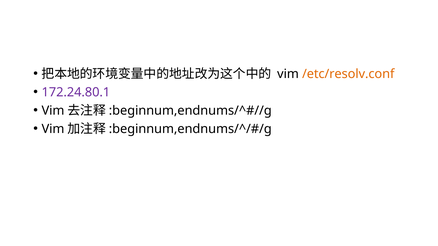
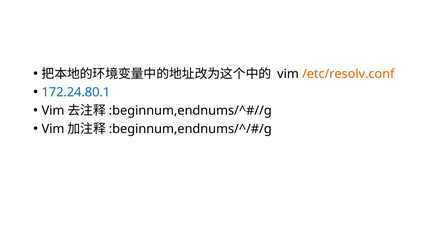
172.24.80.1 colour: purple -> blue (76, 92)
